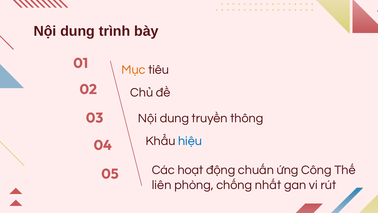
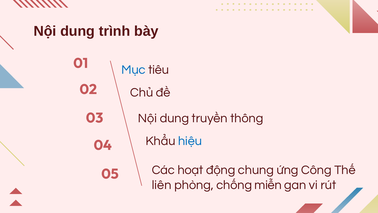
Mục colour: orange -> blue (134, 70)
chuấn: chuấn -> chung (256, 170)
nhất: nhất -> miễn (268, 185)
